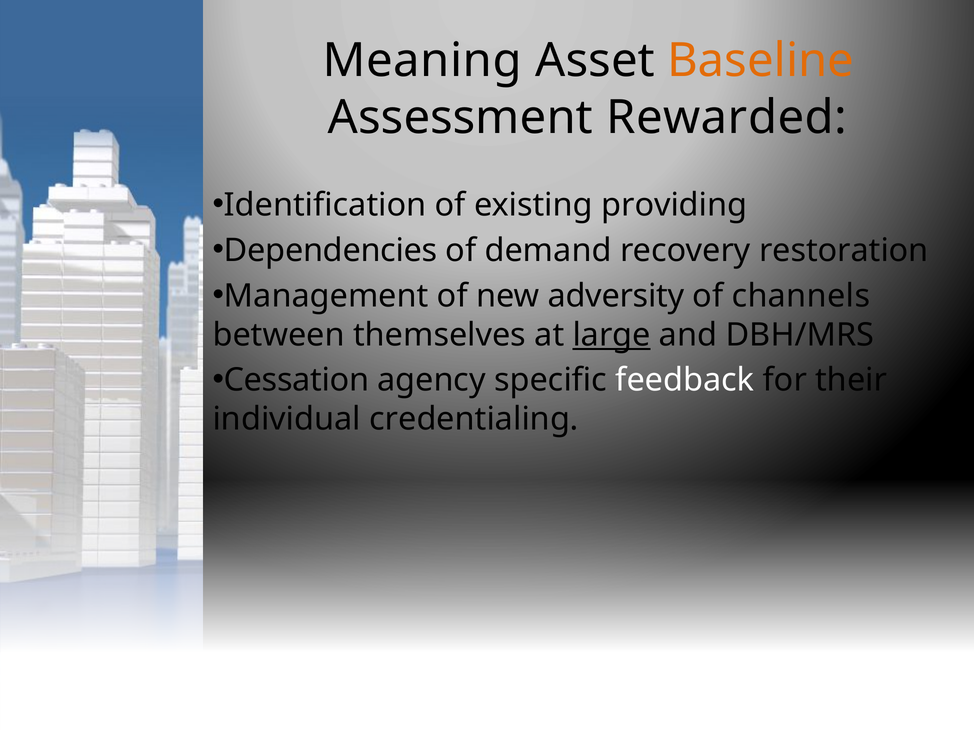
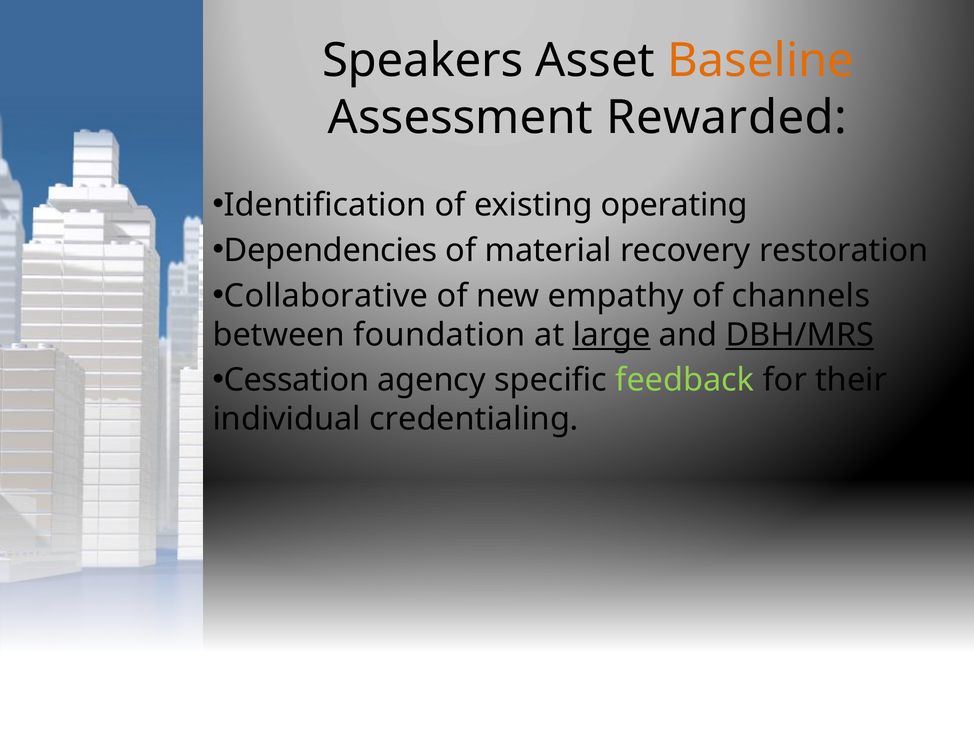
Meaning: Meaning -> Speakers (423, 61)
providing: providing -> operating (674, 205)
demand: demand -> material (548, 251)
Management: Management -> Collaborative (326, 296)
adversity: adversity -> empathy (616, 296)
themselves: themselves -> foundation (439, 335)
DBH/MRS underline: none -> present (800, 335)
feedback colour: white -> light green (685, 380)
